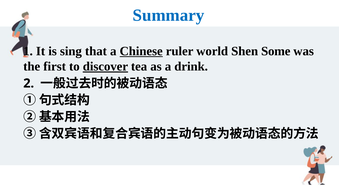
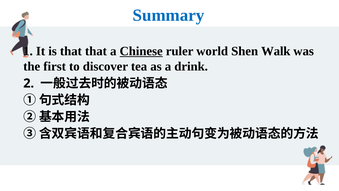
is sing: sing -> that (71, 51)
Some: Some -> Walk (276, 51)
discover underline: present -> none (105, 66)
